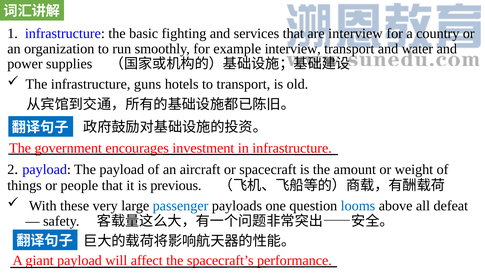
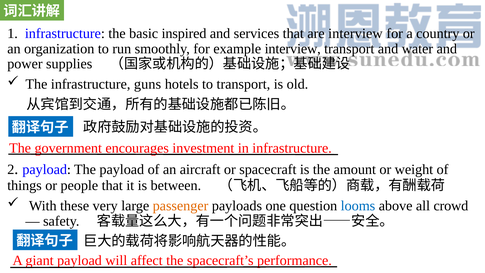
fighting: fighting -> inspired (184, 33)
previous: previous -> between (176, 185)
passenger colour: blue -> orange (181, 206)
defeat: defeat -> crowd (451, 206)
